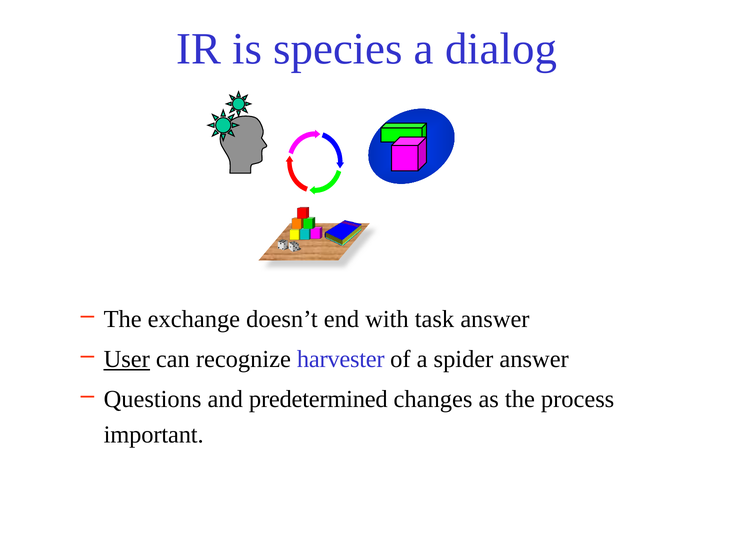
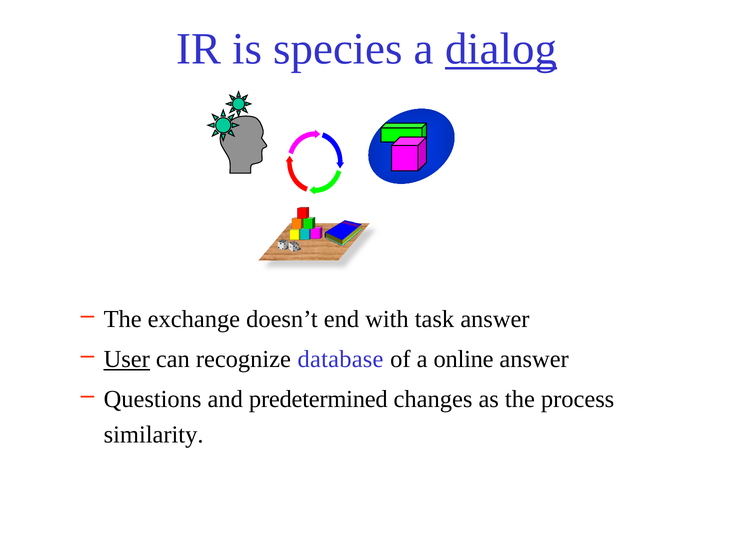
dialog underline: none -> present (501, 49)
harvester: harvester -> database (341, 360)
spider: spider -> online (464, 360)
important: important -> similarity (154, 435)
